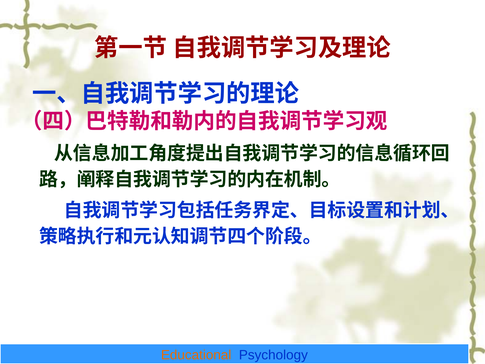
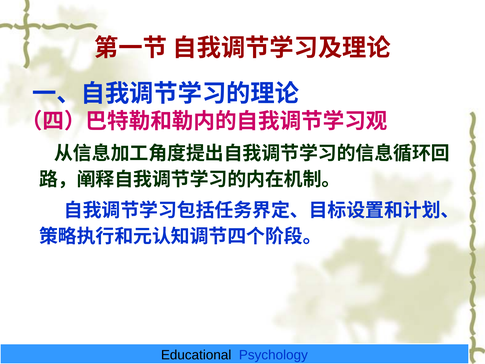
Educational colour: orange -> black (196, 355)
